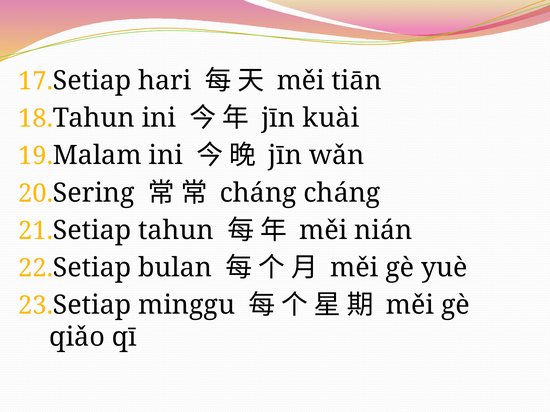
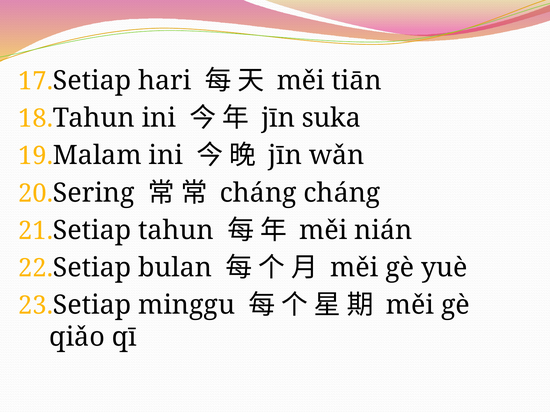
kuài: kuài -> suka (331, 118)
